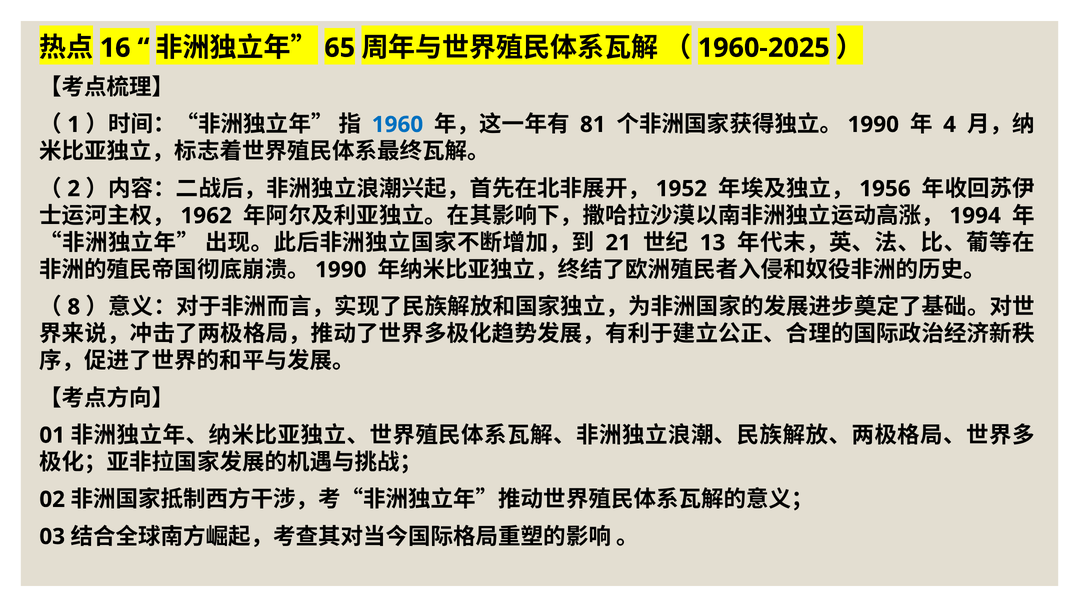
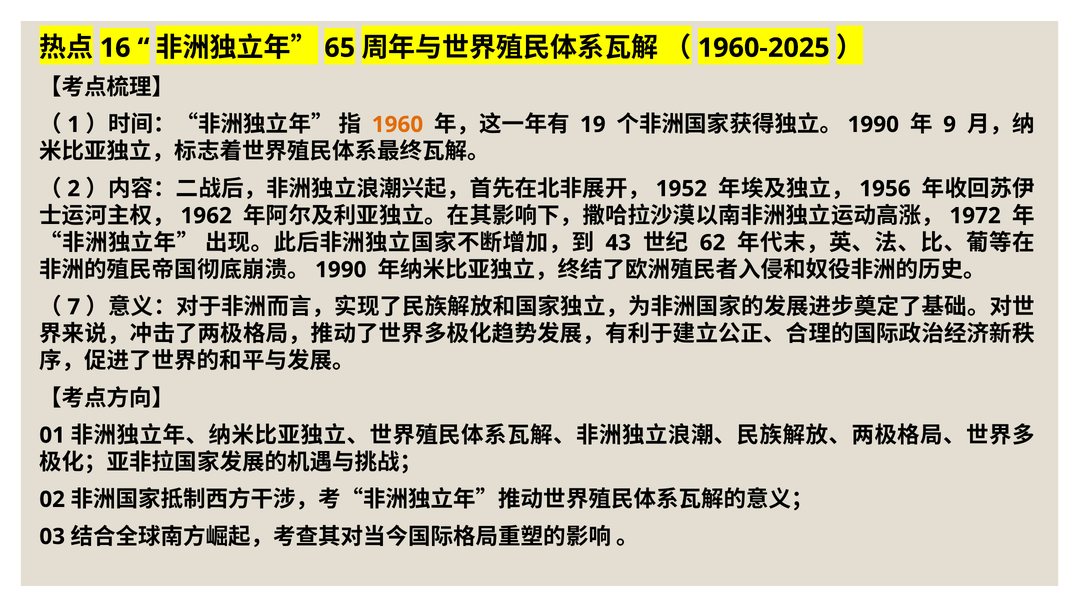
1960 colour: blue -> orange (397, 125)
81: 81 -> 19 (593, 125)
4: 4 -> 9 (950, 125)
1994: 1994 -> 1972 (975, 216)
21: 21 -> 43 (618, 243)
13: 13 -> 62 (713, 243)
8: 8 -> 7 (74, 307)
